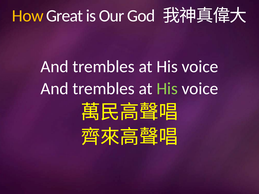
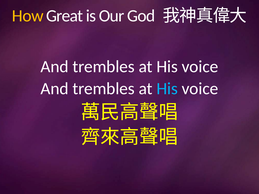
His colour: light green -> light blue (167, 89)
